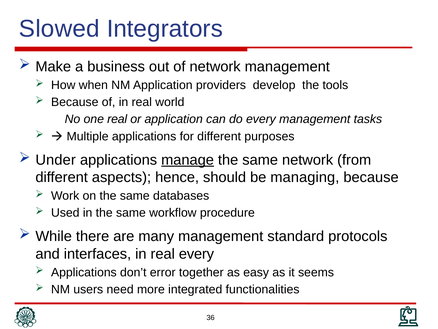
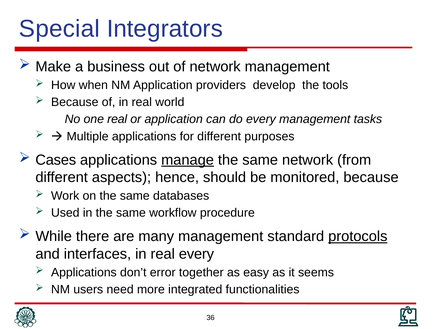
Slowed: Slowed -> Special (59, 29)
Under: Under -> Cases (56, 160)
managing: managing -> monitored (305, 177)
protocols underline: none -> present (358, 236)
